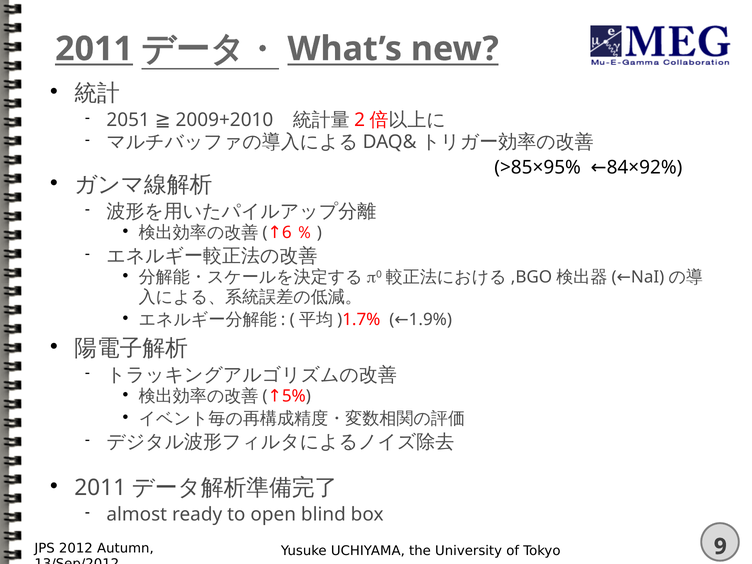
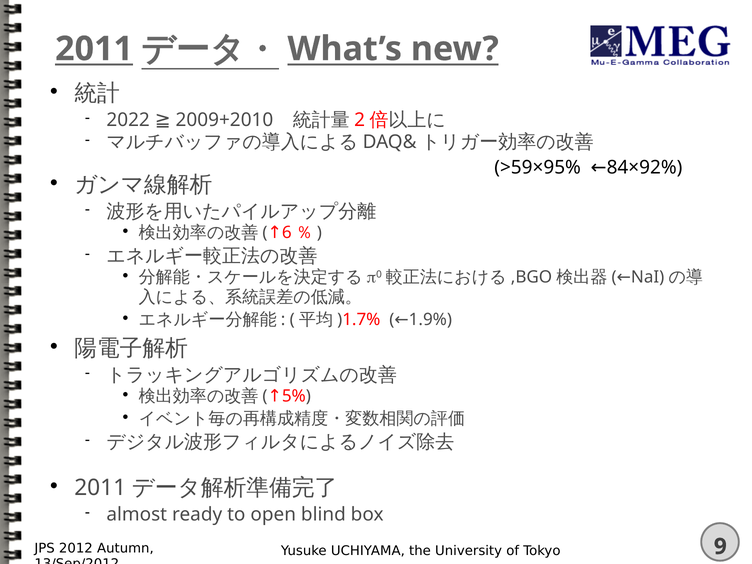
2051: 2051 -> 2022 (128, 120)
>85×95%: >85×95% -> >59×95% (538, 167)
